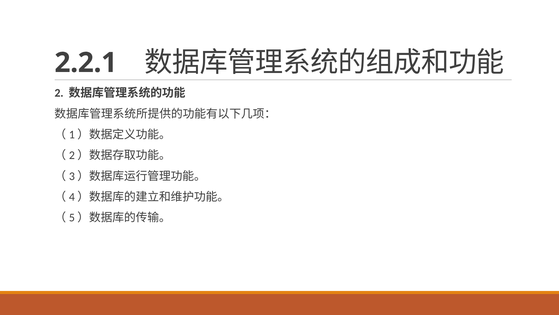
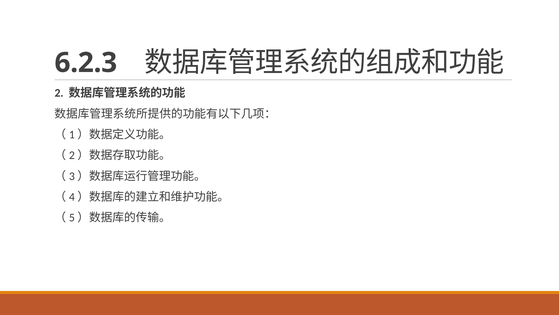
2.2.1: 2.2.1 -> 6.2.3 (86, 63)
